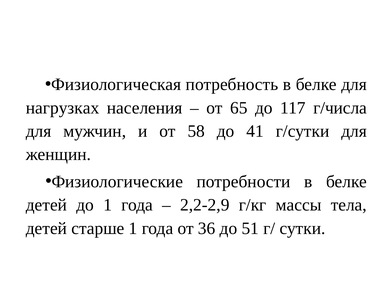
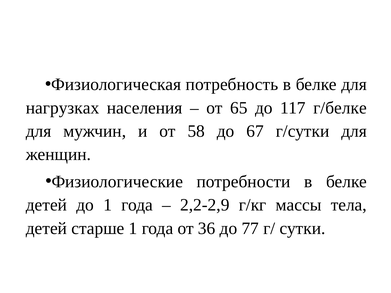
г/числа: г/числа -> г/белке (340, 108)
41: 41 -> 67 (255, 131)
51: 51 -> 77 (250, 228)
